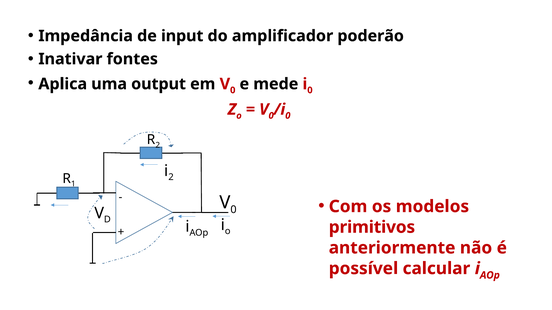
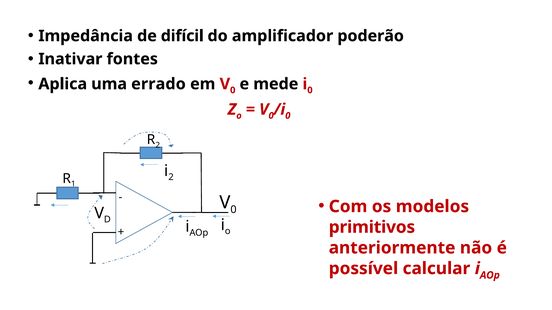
input: input -> difícil (182, 36)
output: output -> errado (158, 84)
